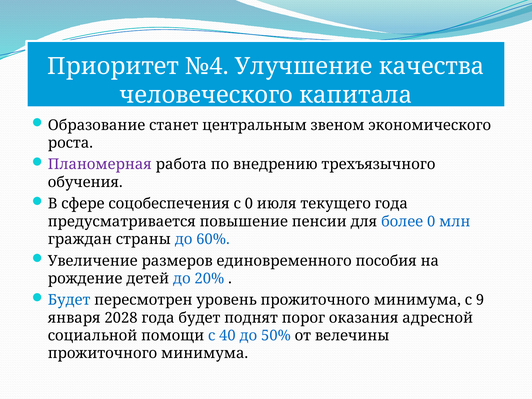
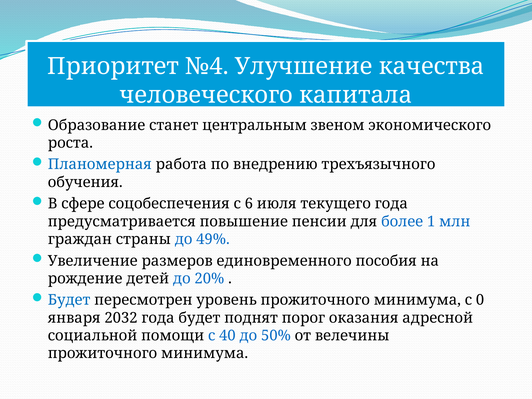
Планомерная colour: purple -> blue (100, 164)
с 0: 0 -> 6 (249, 204)
более 0: 0 -> 1 (431, 221)
60%: 60% -> 49% (213, 239)
9: 9 -> 0 (480, 300)
2028: 2028 -> 2032 (121, 318)
